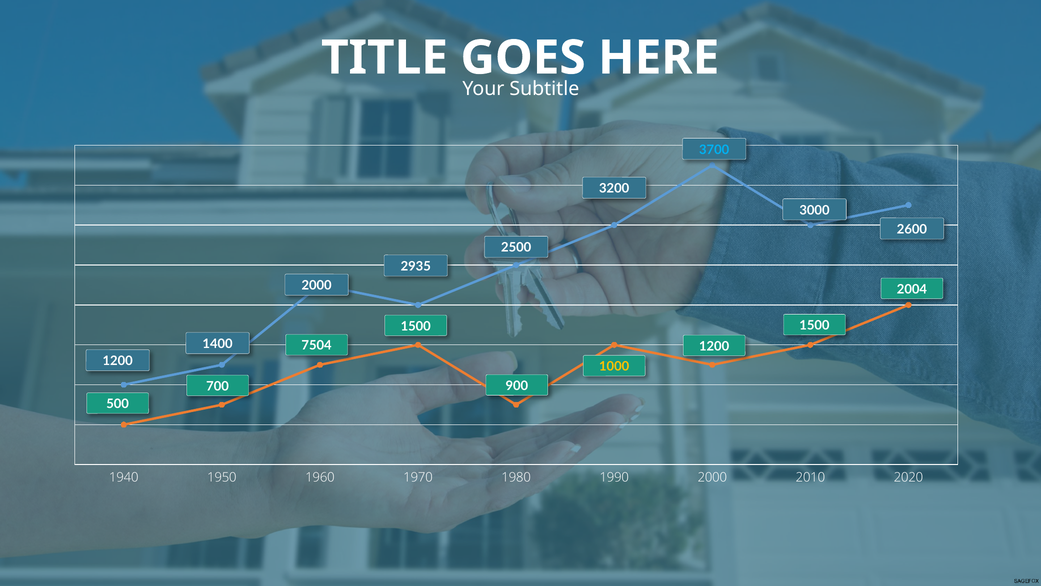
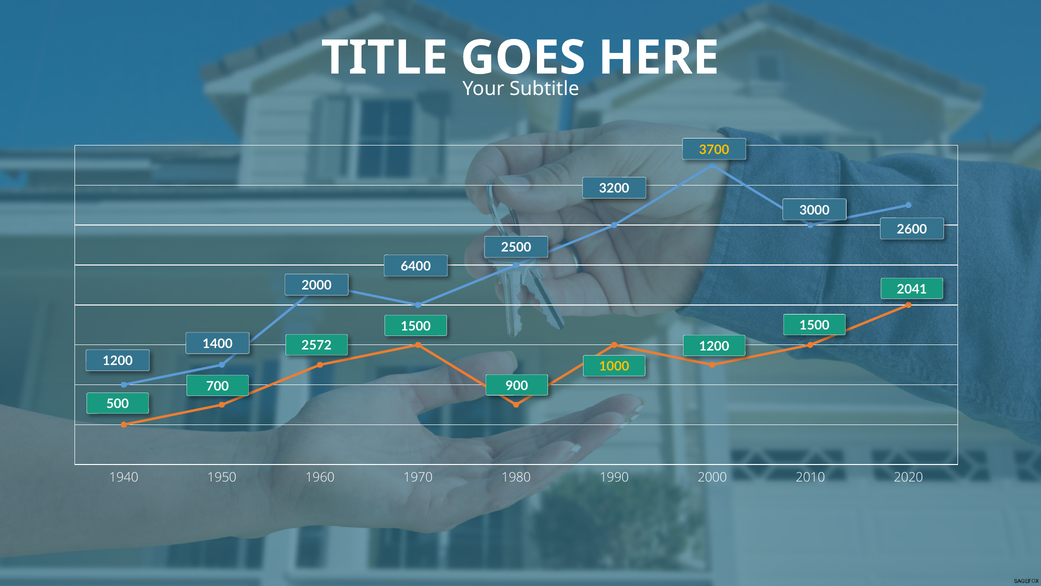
3700 colour: light blue -> yellow (714, 150)
2935: 2935 -> 6400 (416, 266)
2004: 2004 -> 2041 (912, 289)
7504: 7504 -> 2572 (317, 345)
